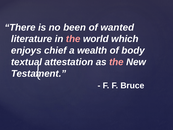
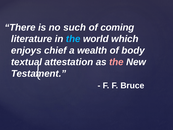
been: been -> such (75, 27)
wanted: wanted -> coming (117, 27)
the colour: pink -> light blue (73, 39)
